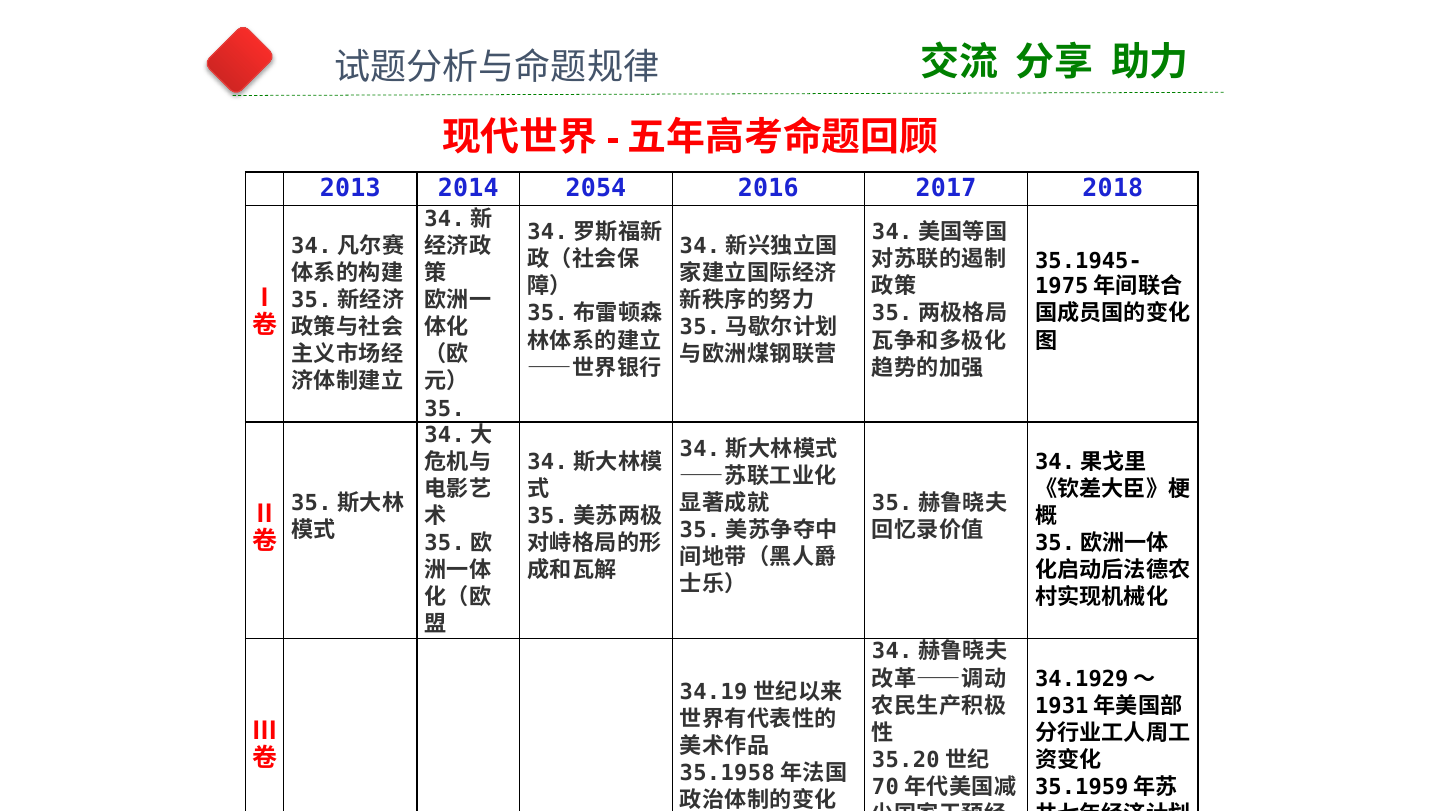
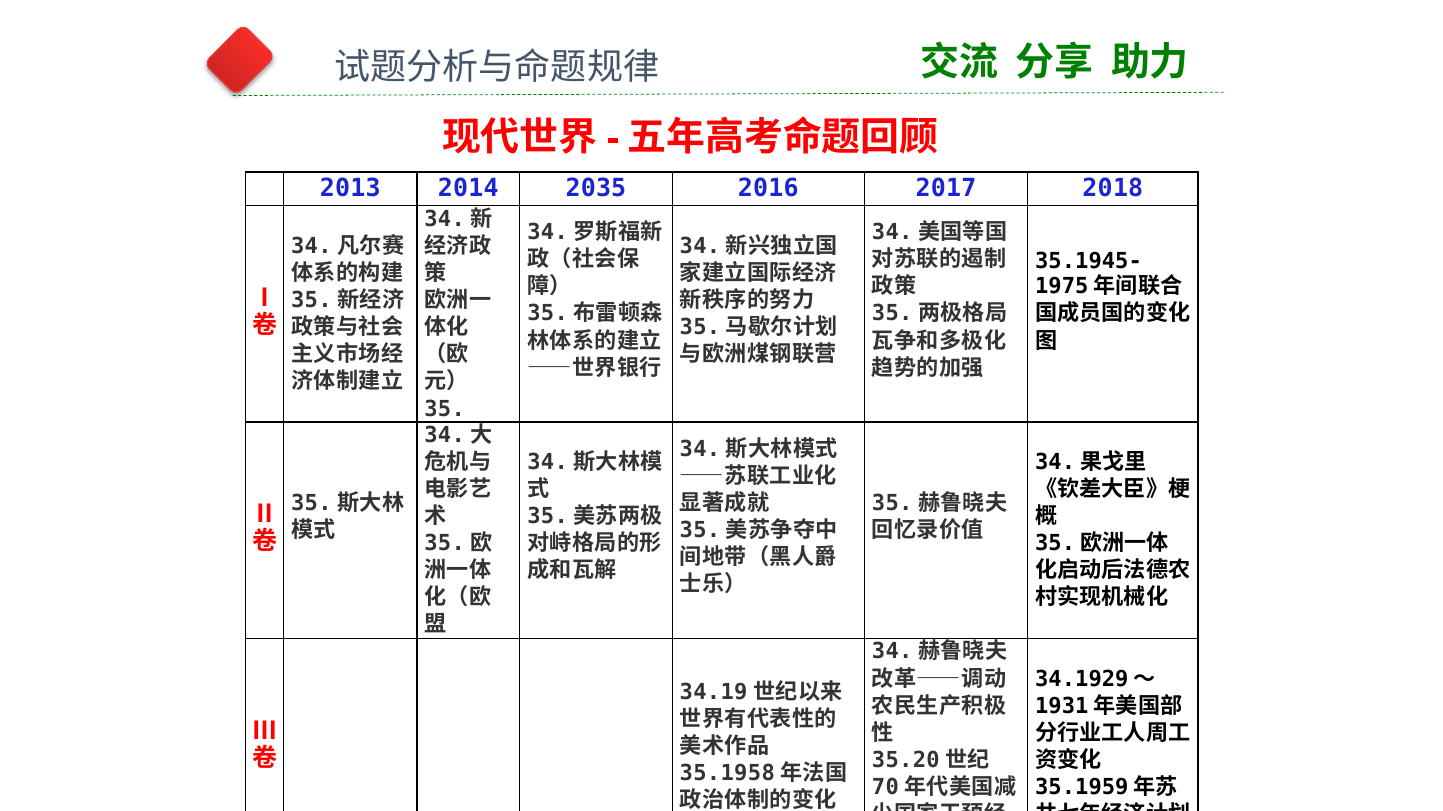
2054: 2054 -> 2035 (596, 188)
